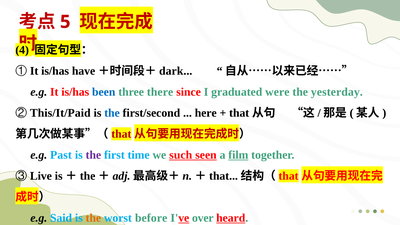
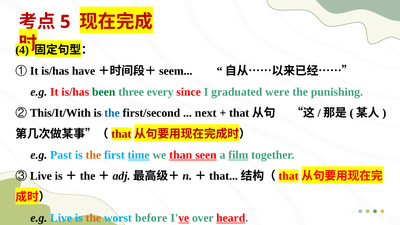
dark: dark -> seem (176, 71)
been colour: blue -> green (104, 92)
there: there -> every (160, 92)
yesterday: yesterday -> punishing (337, 92)
This/It/Paid: This/It/Paid -> This/It/With (60, 113)
here: here -> next (206, 113)
the colour: purple -> orange (93, 155)
time underline: none -> present (139, 155)
such: such -> than (181, 155)
e.g Said: Said -> Live (61, 218)
